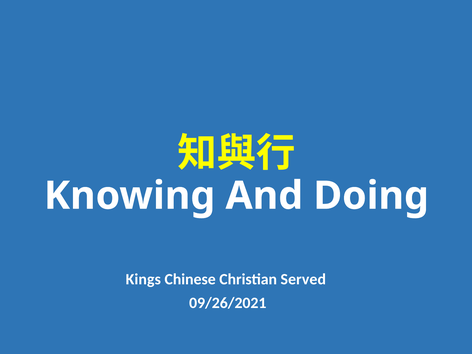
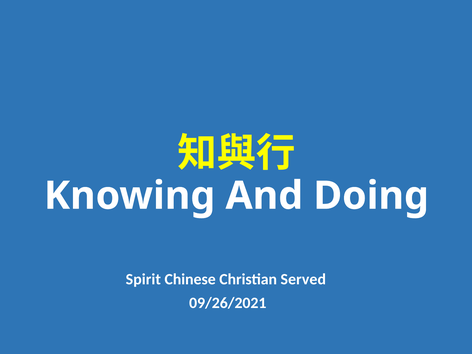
Kings: Kings -> Spirit (143, 279)
